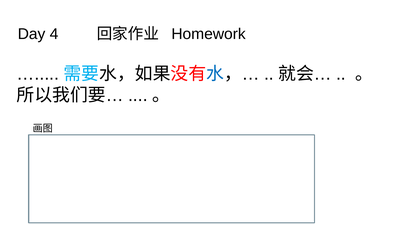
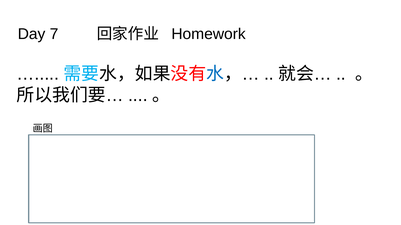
4: 4 -> 7 (54, 34)
